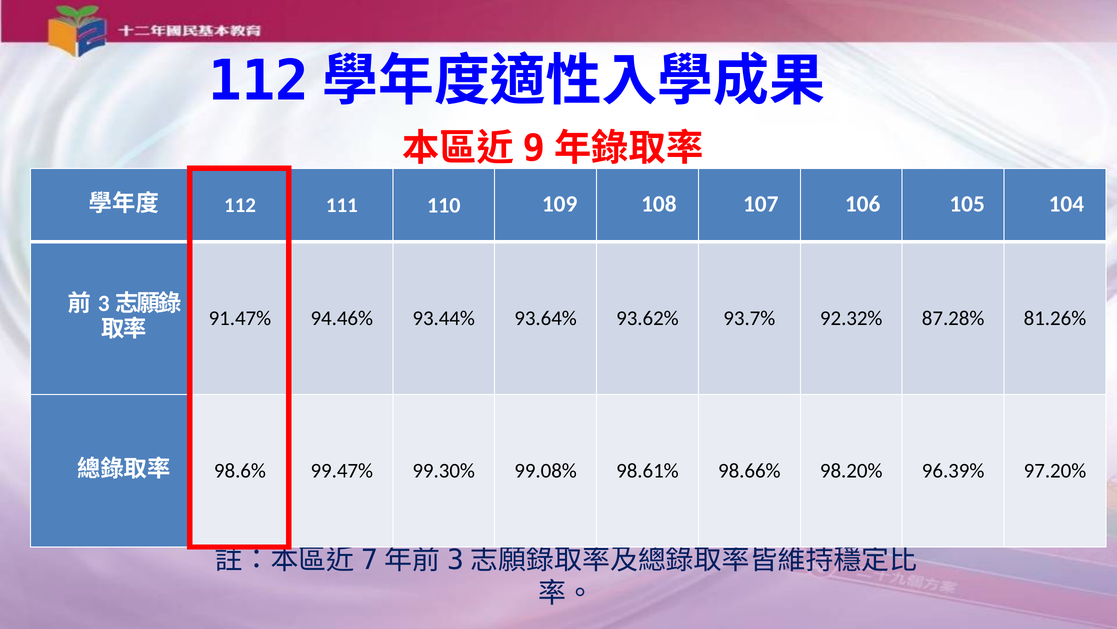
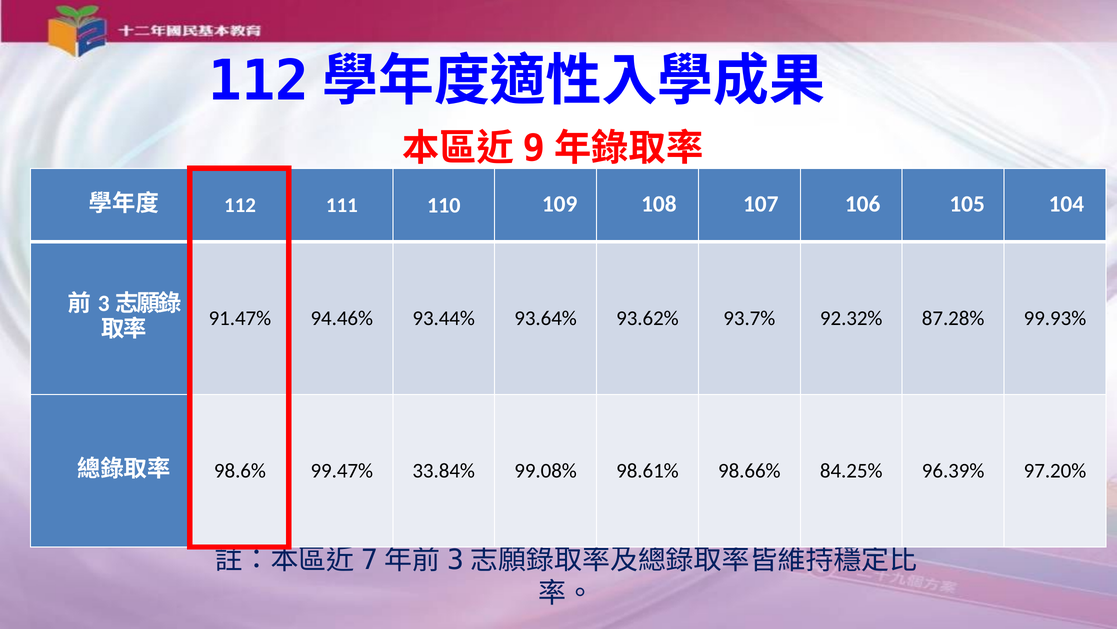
81.26%: 81.26% -> 99.93% (1055, 318)
99.30%: 99.30% -> 33.84% (444, 470)
98.20%: 98.20% -> 84.25% (851, 470)
